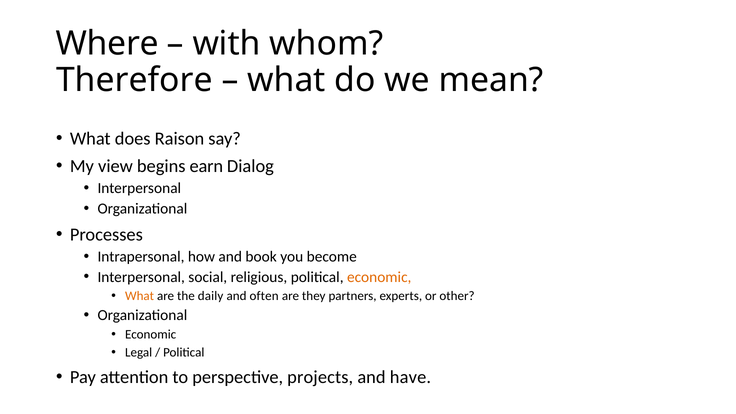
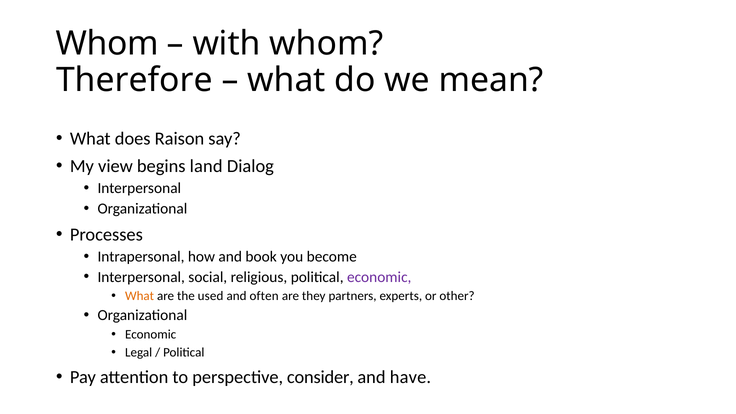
Where: Where -> Whom (107, 44)
earn: earn -> land (206, 166)
economic colour: orange -> purple (379, 277)
daily: daily -> used (211, 296)
projects: projects -> consider (320, 377)
